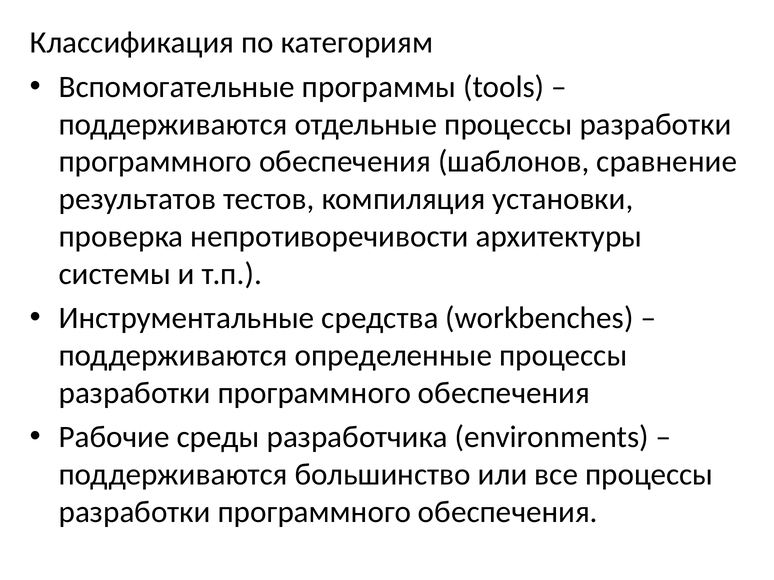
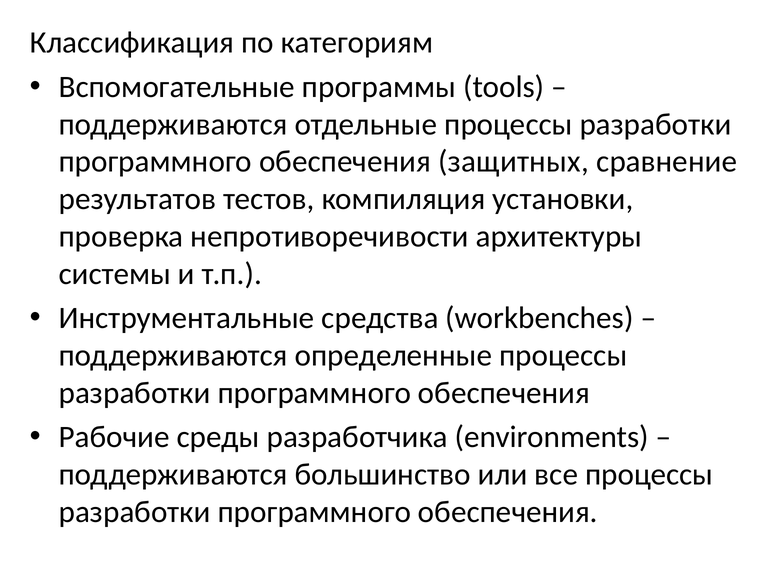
шаблонов: шаблонов -> защитных (514, 162)
